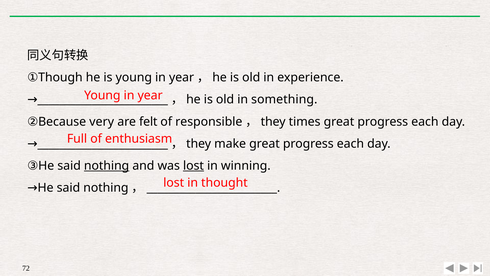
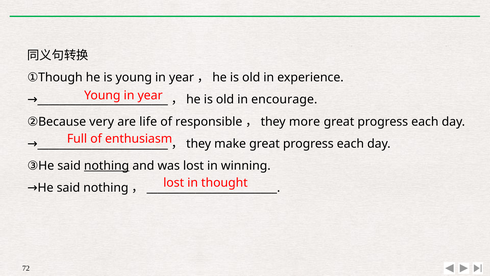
something: something -> encourage (284, 99)
felt: felt -> life (148, 122)
times: times -> more (305, 122)
lost underline: present -> none (193, 166)
